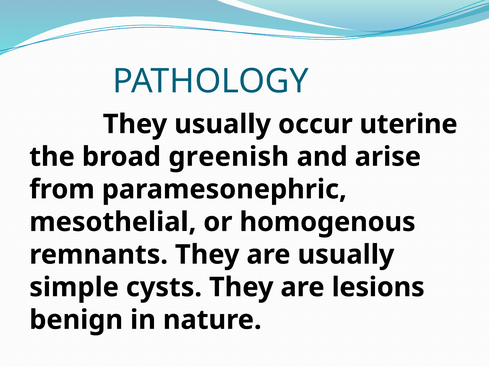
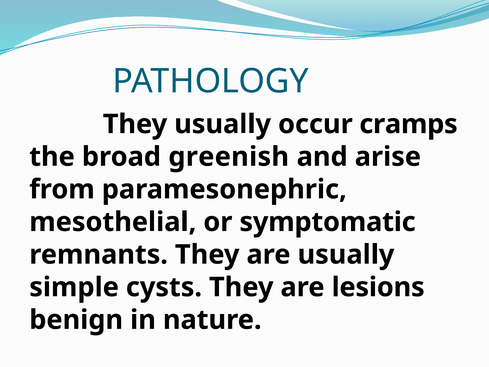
uterine: uterine -> cramps (409, 124)
homogenous: homogenous -> symptomatic (328, 222)
